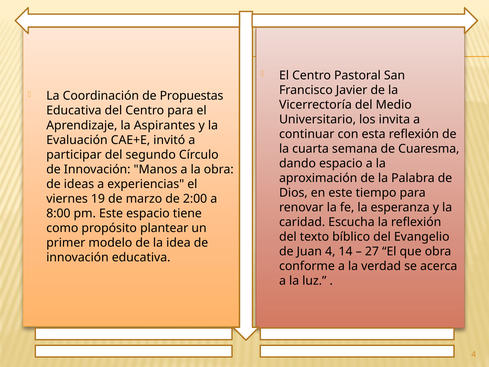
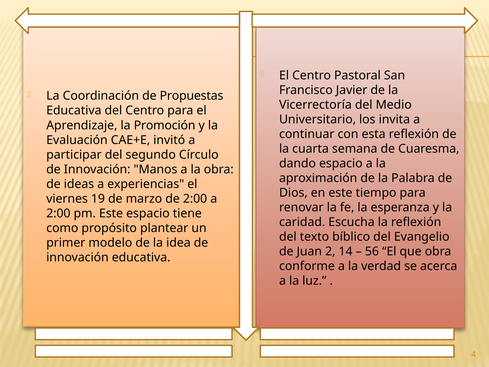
Aspirantes: Aspirantes -> Promoción (165, 125)
8:00: 8:00 -> 2:00 (58, 213)
Juan 4: 4 -> 2 (330, 251)
27: 27 -> 56 (372, 251)
